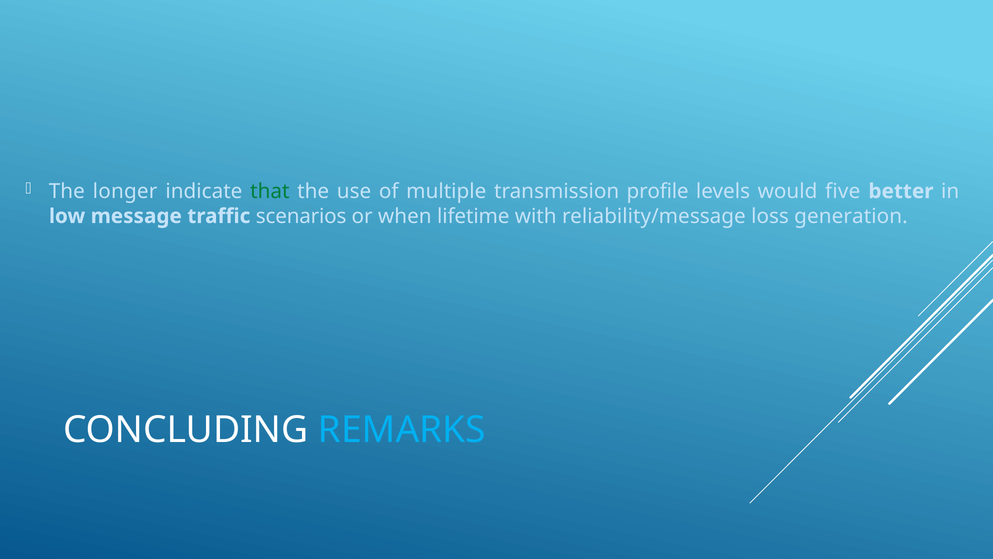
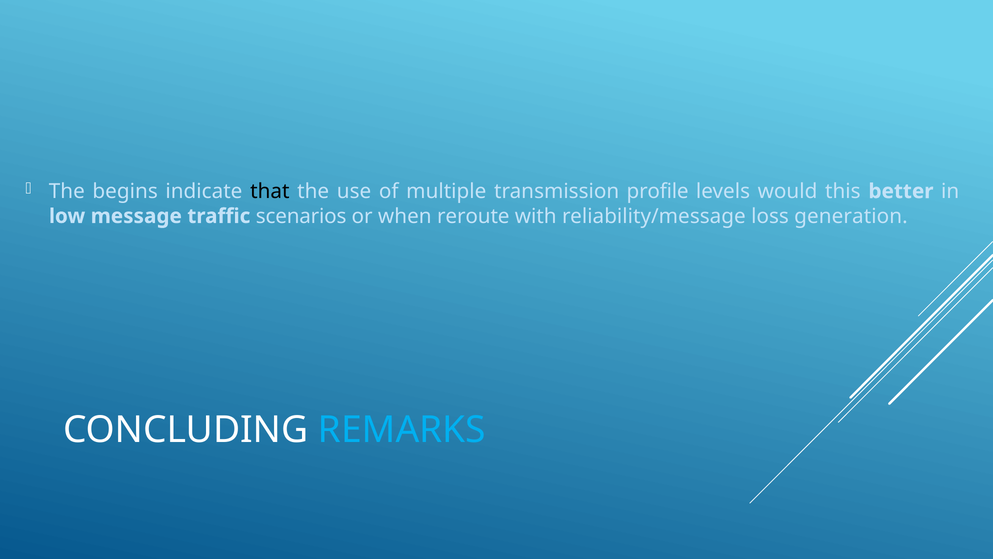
longer: longer -> begins (125, 191)
that colour: green -> black (270, 191)
five: five -> this (843, 191)
lifetime: lifetime -> reroute (473, 216)
